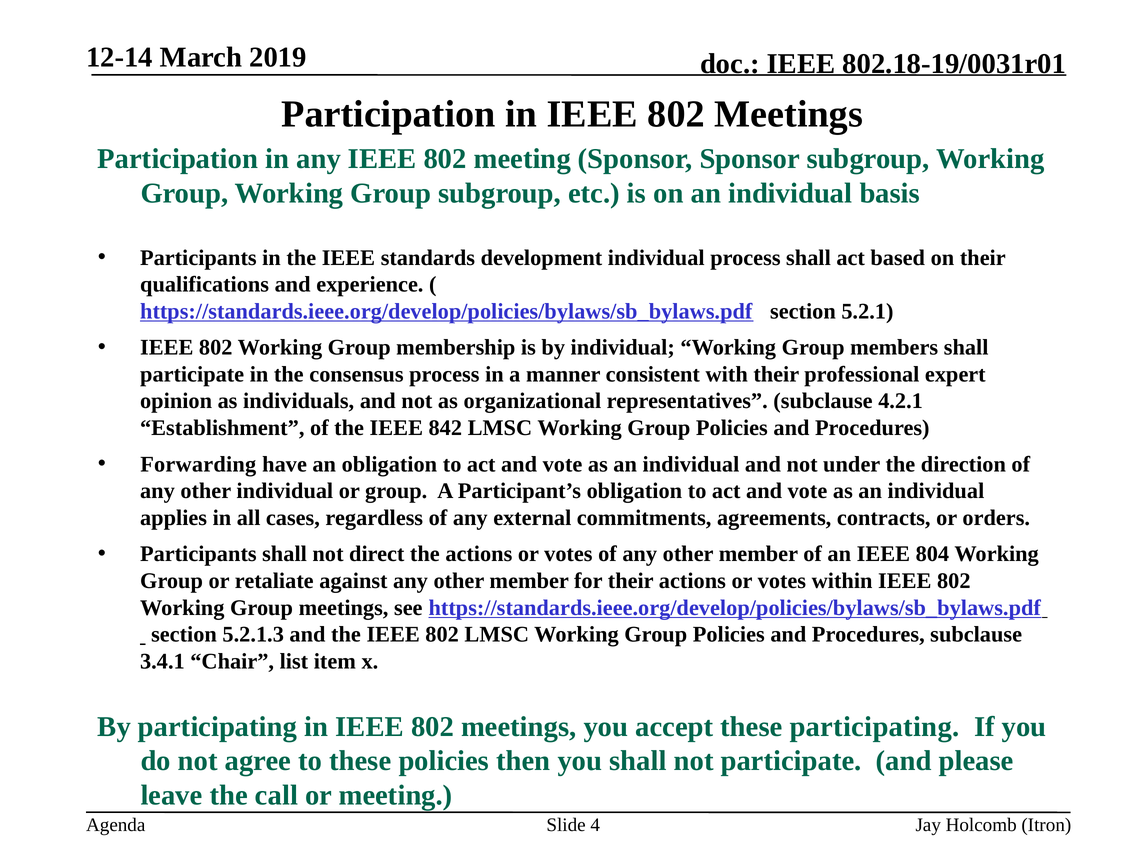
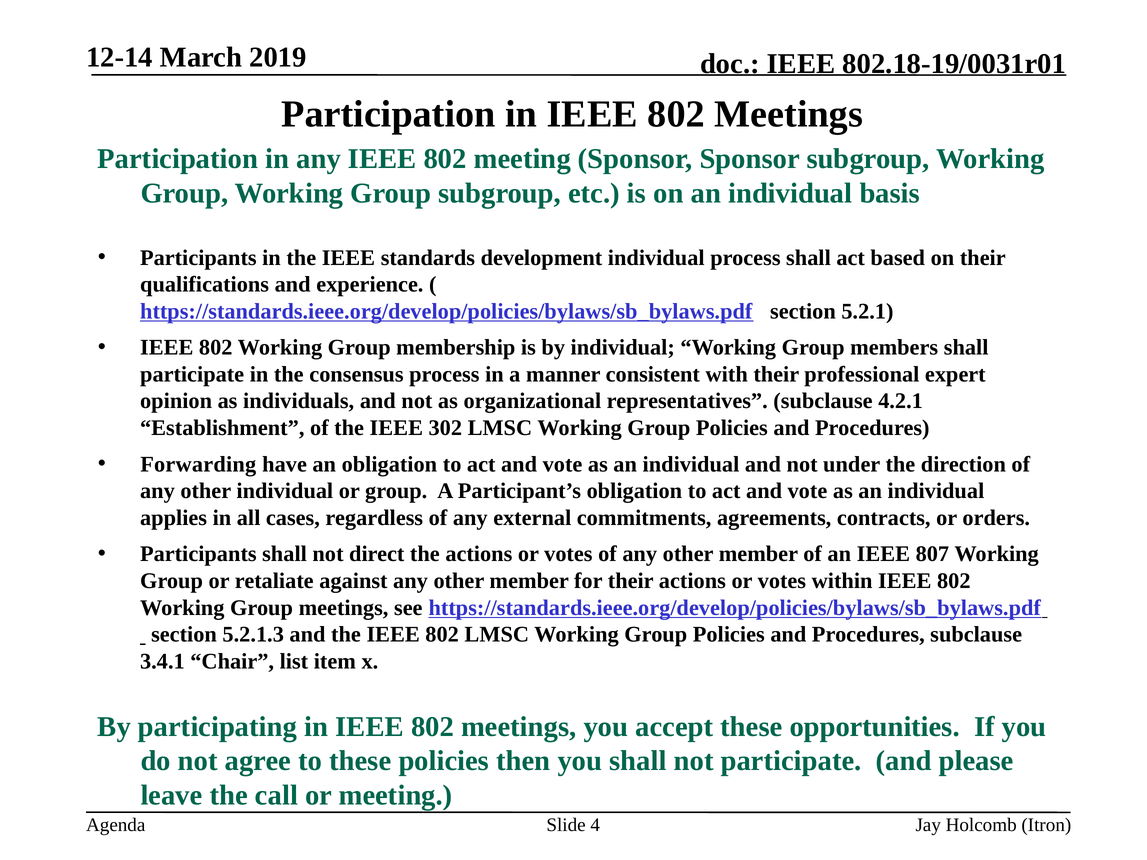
842: 842 -> 302 (445, 428)
804: 804 -> 807 (932, 554)
these participating: participating -> opportunities (875, 727)
